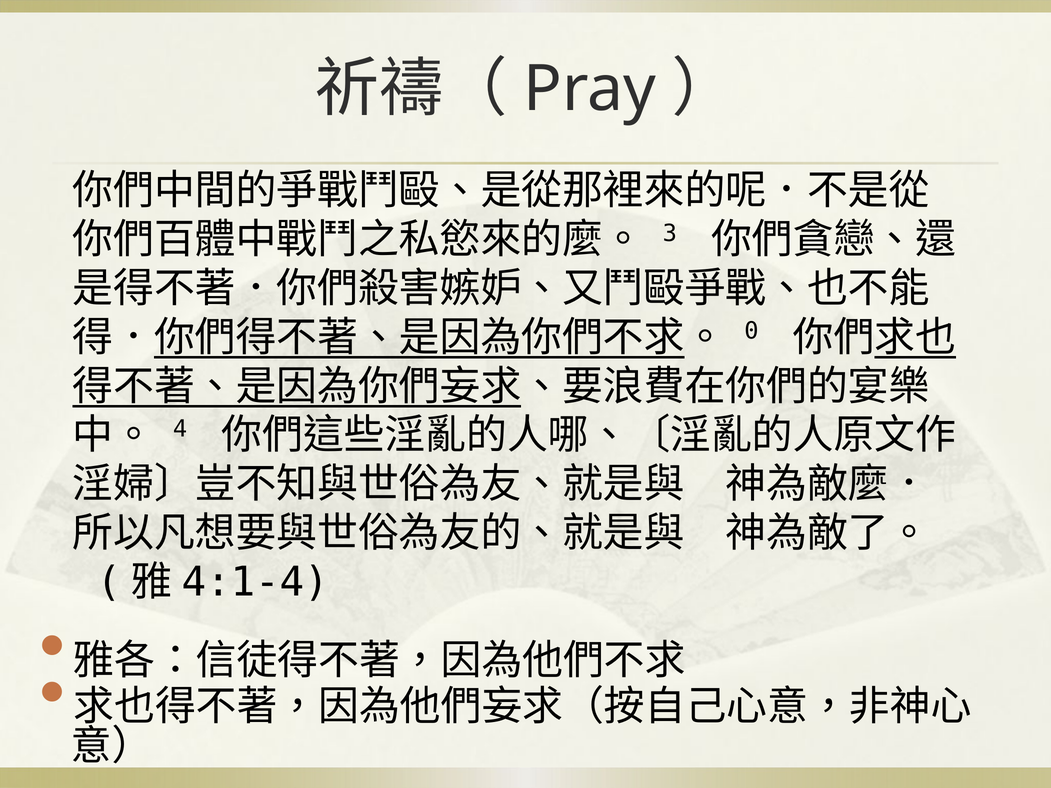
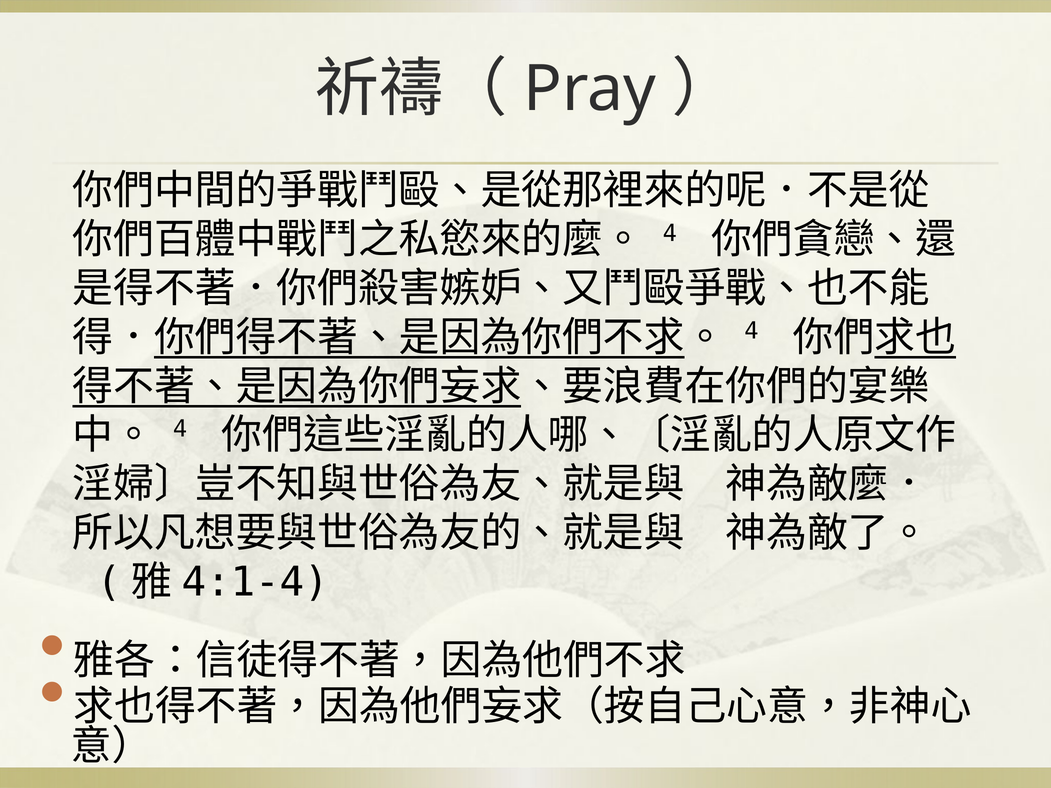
3: 3 -> 4 (670, 233)
0: 0 -> 4 (751, 331)
